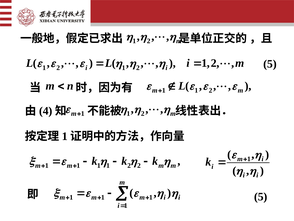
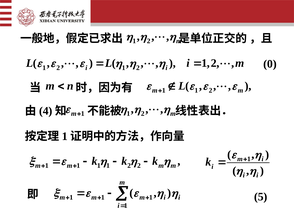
5: 5 -> 0 (270, 64)
